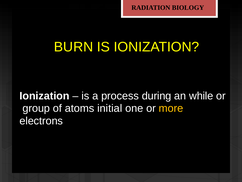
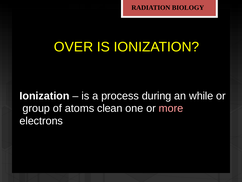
BURN: BURN -> OVER (74, 47)
initial: initial -> clean (110, 108)
more colour: yellow -> pink (171, 108)
